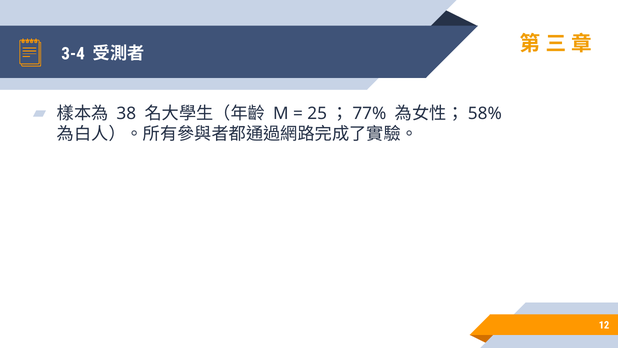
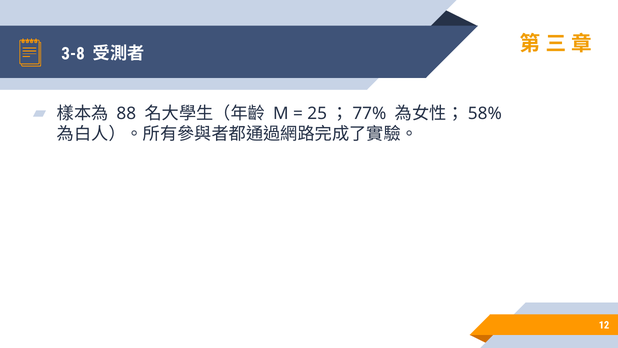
3-4: 3-4 -> 3-8 (73, 54)
38: 38 -> 88 (126, 113)
